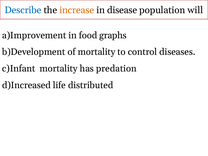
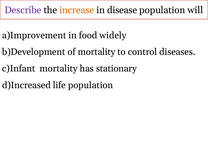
Describe colour: blue -> purple (23, 10)
graphs: graphs -> widely (113, 35)
predation: predation -> stationary (116, 69)
life distributed: distributed -> population (91, 85)
